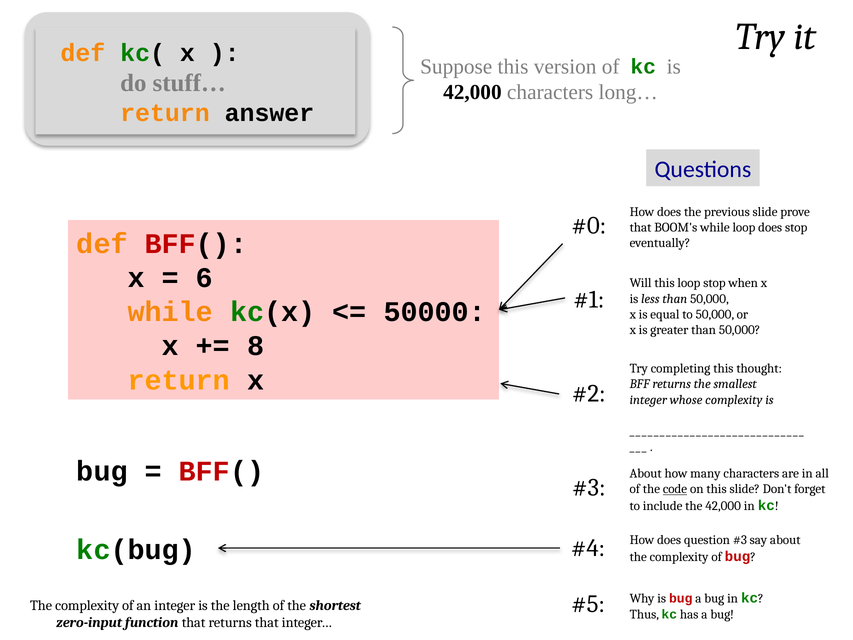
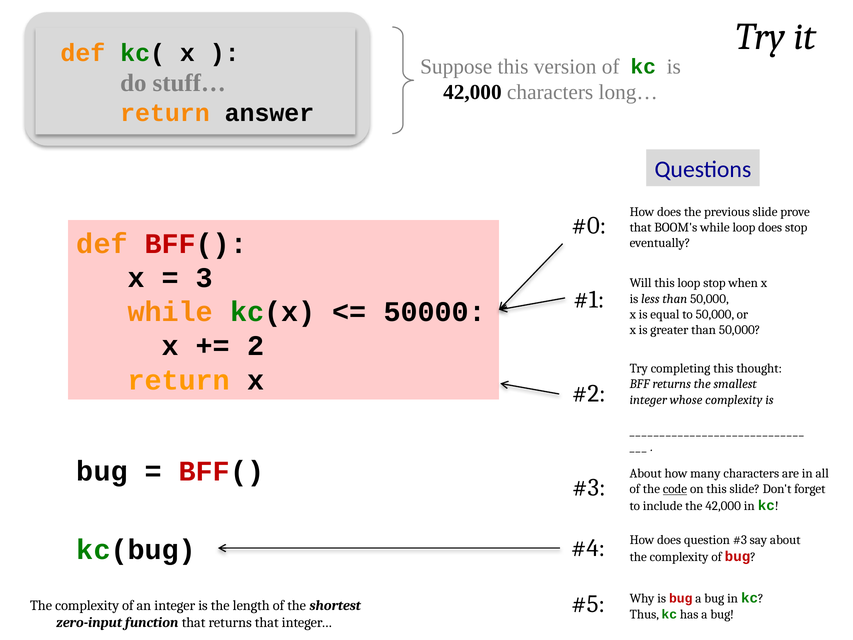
6: 6 -> 3 (204, 278)
8: 8 -> 2 (256, 346)
